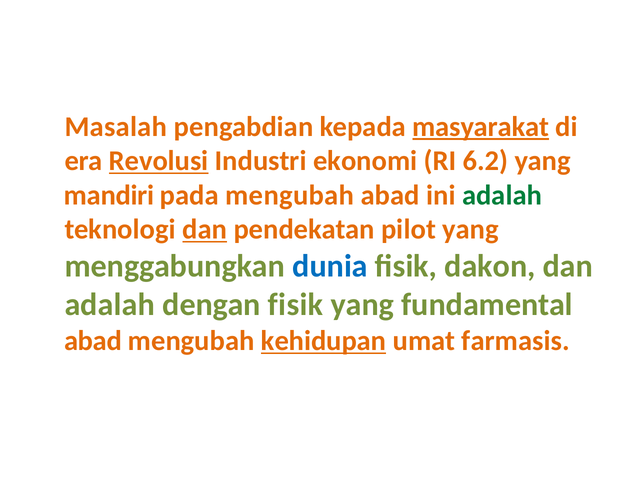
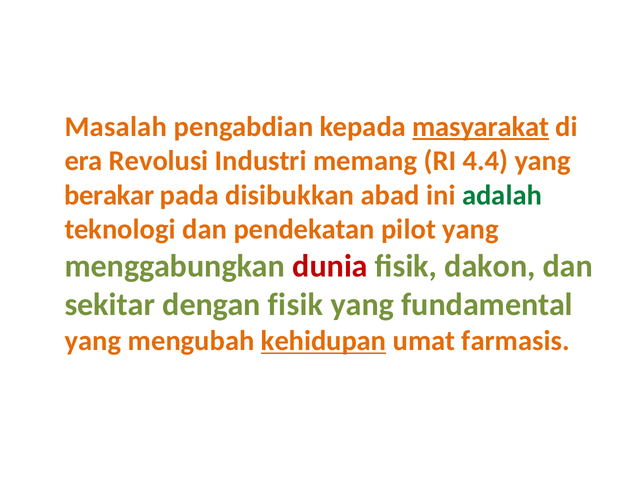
Revolusi underline: present -> none (159, 161)
ekonomi: ekonomi -> memang (365, 161)
6.2: 6.2 -> 4.4 (486, 161)
mandiri: mandiri -> berakar (109, 195)
pada mengubah: mengubah -> disibukkan (290, 195)
dan underline: present -> none (205, 230)
dunia colour: blue -> red (330, 266)
adalah: adalah -> sekitar (110, 305)
abad: abad -> yang (93, 341)
